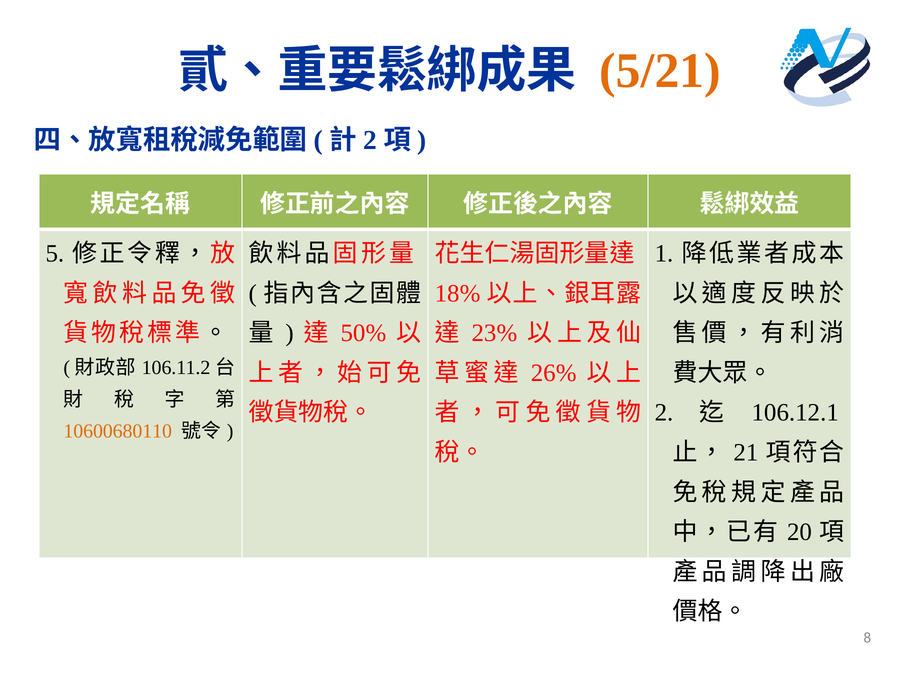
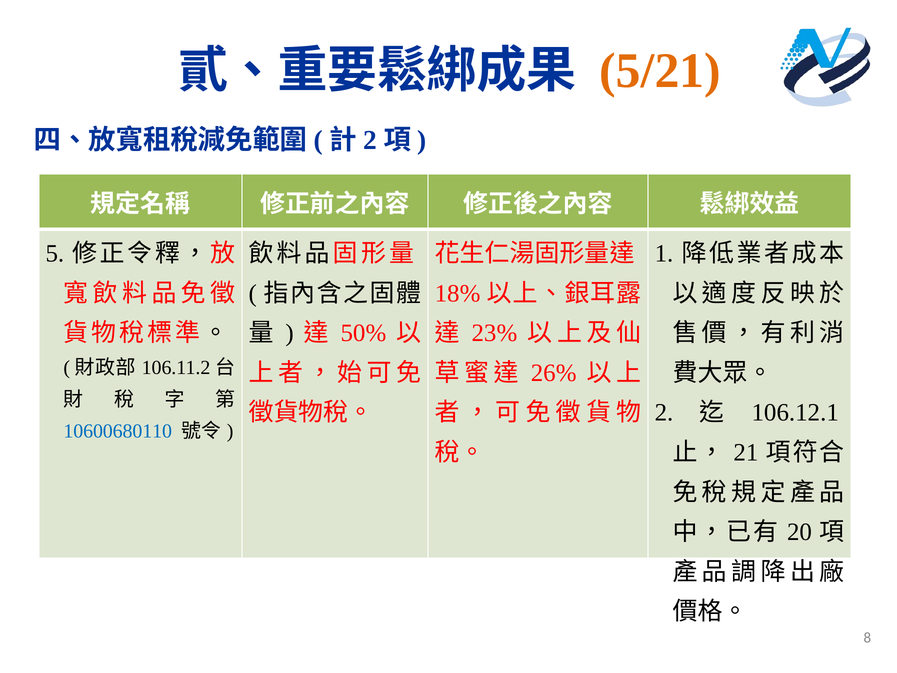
10600680110 colour: orange -> blue (118, 431)
